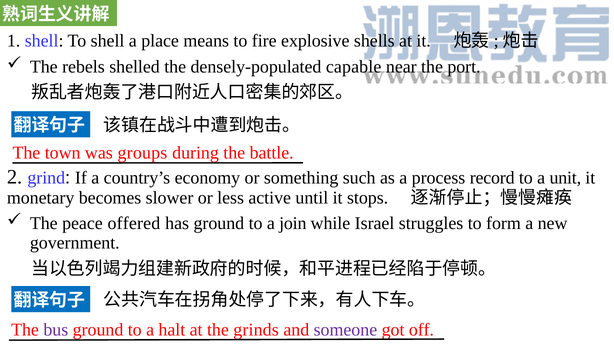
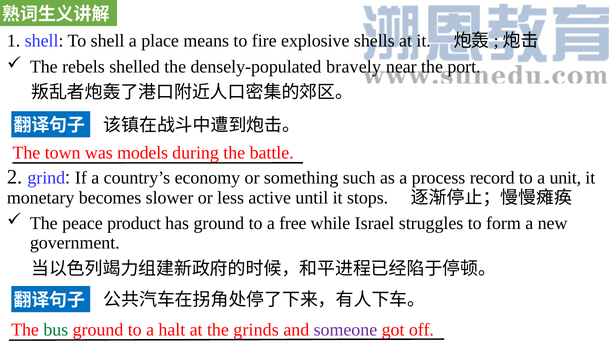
capable: capable -> bravely (354, 67)
groups: groups -> models (143, 153)
offered: offered -> product (134, 223)
join: join -> free (293, 223)
bus colour: purple -> green (56, 329)
